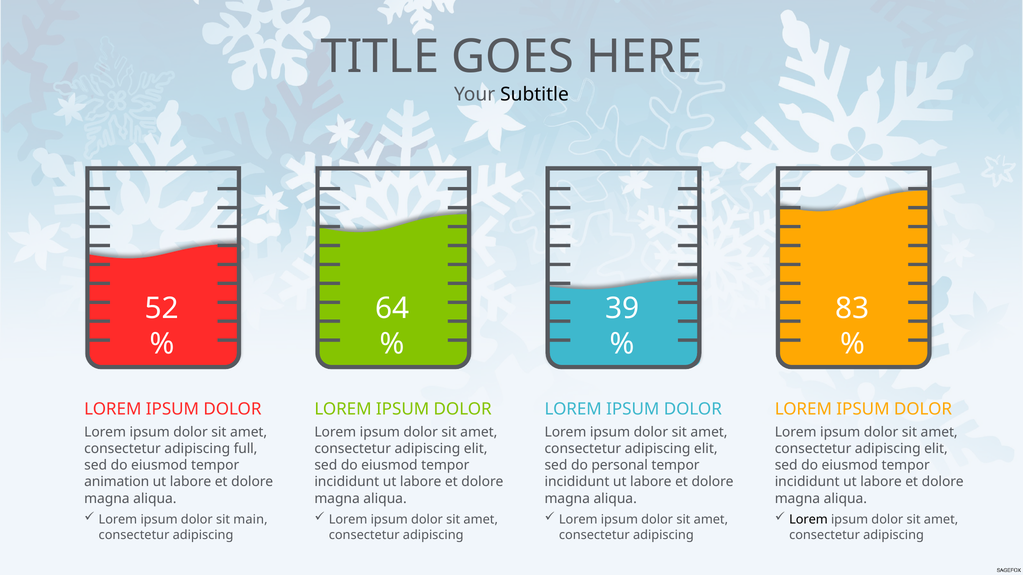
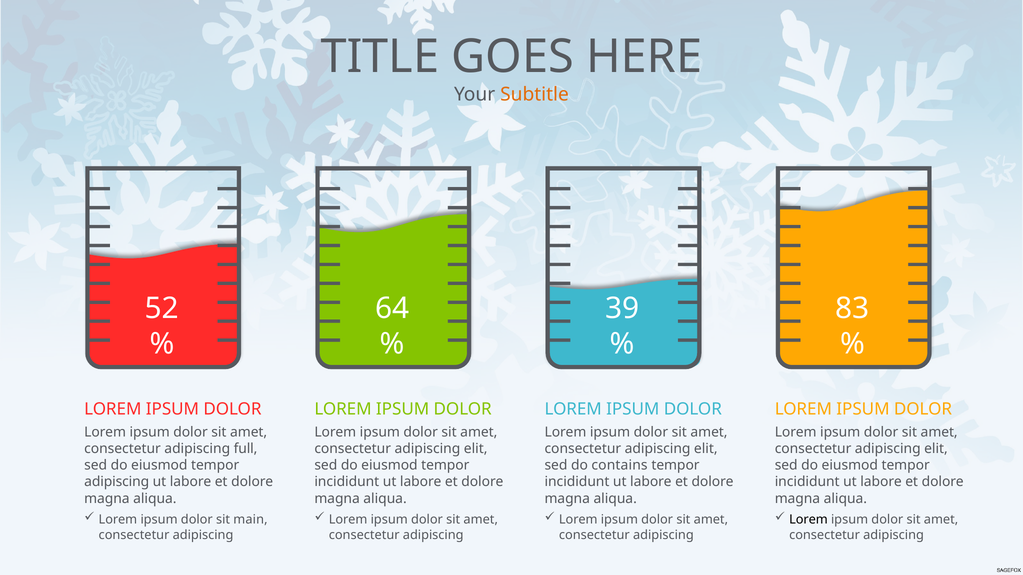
Subtitle colour: black -> orange (535, 94)
personal: personal -> contains (620, 466)
animation: animation -> adipiscing (117, 482)
